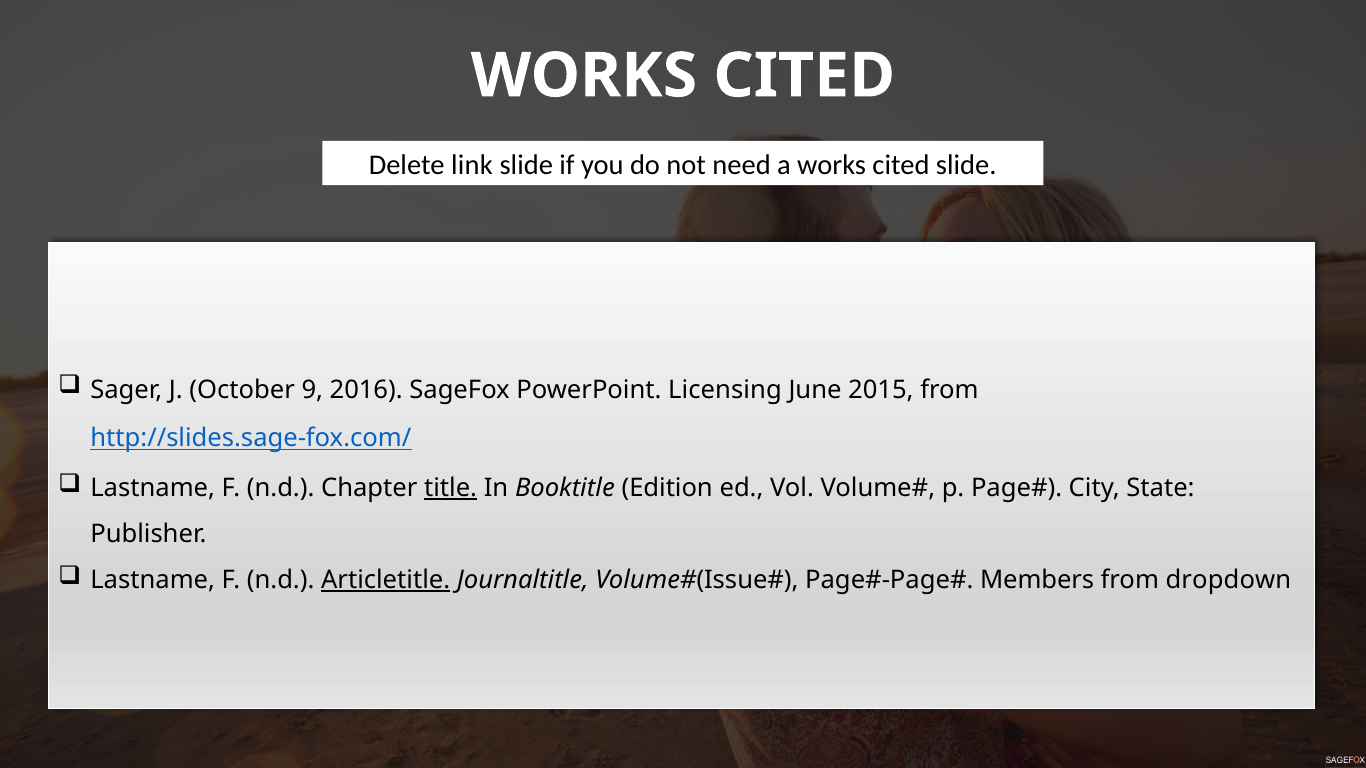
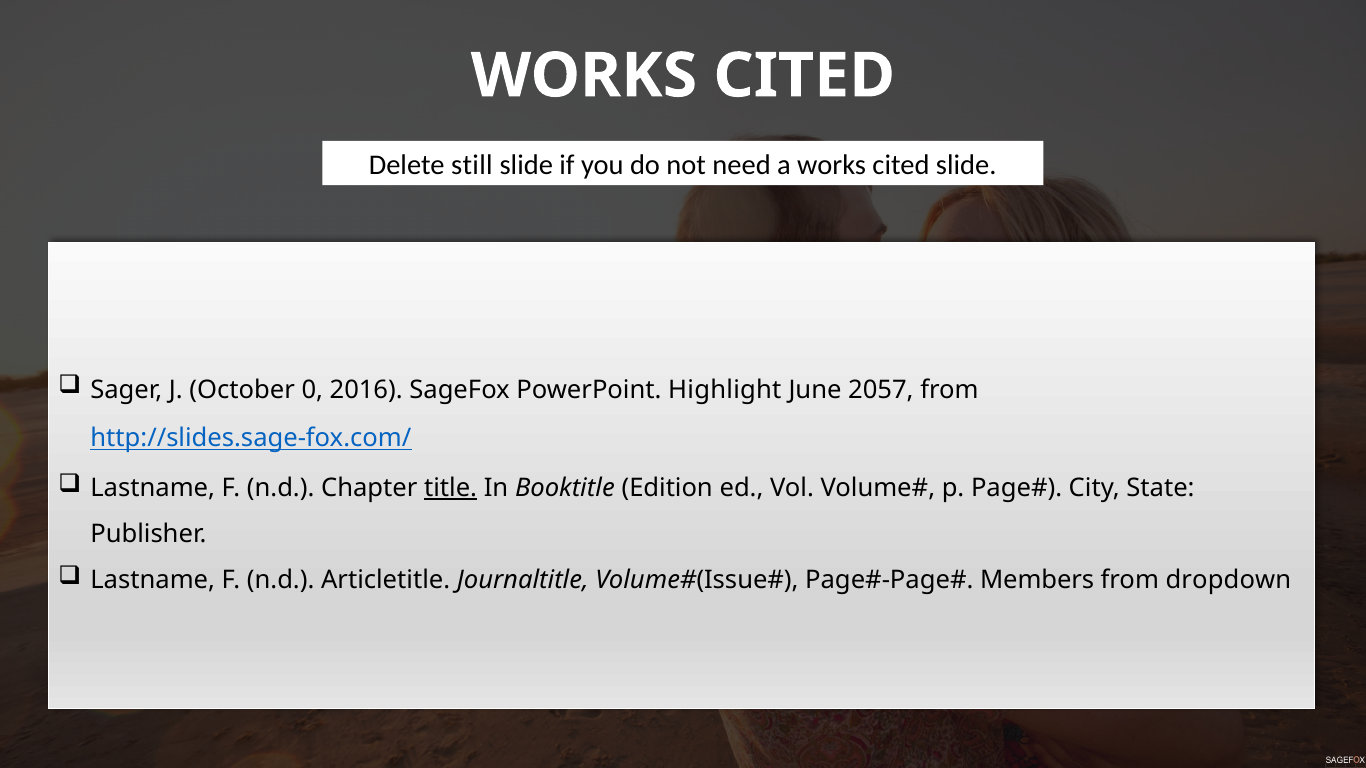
link: link -> still (472, 165)
9: 9 -> 0 (312, 390)
Licensing: Licensing -> Highlight (725, 390)
2015: 2015 -> 2057 (881, 390)
Articletitle underline: present -> none (386, 580)
